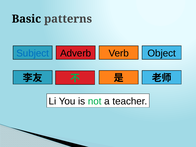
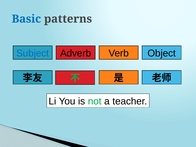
Basic colour: black -> blue (26, 19)
